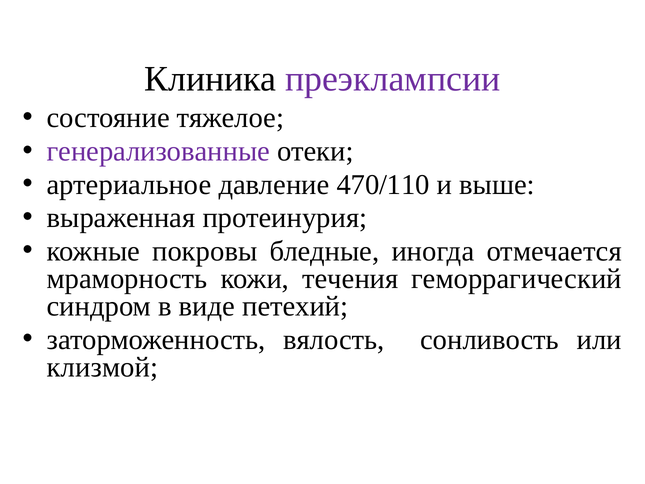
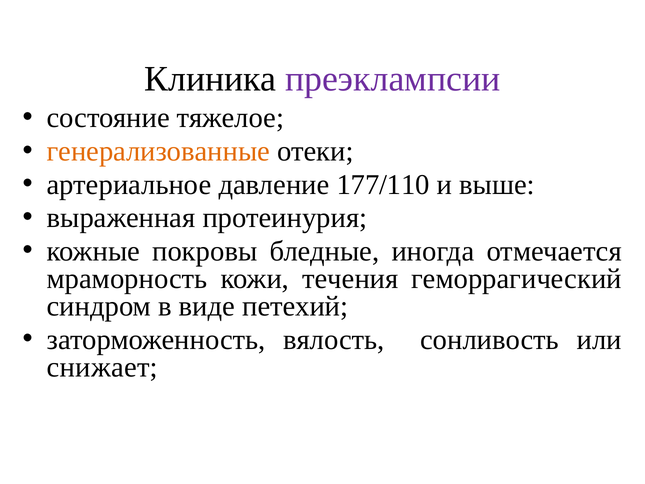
генерализованные colour: purple -> orange (158, 151)
470/110: 470/110 -> 177/110 (383, 185)
клизмой: клизмой -> снижает (102, 367)
